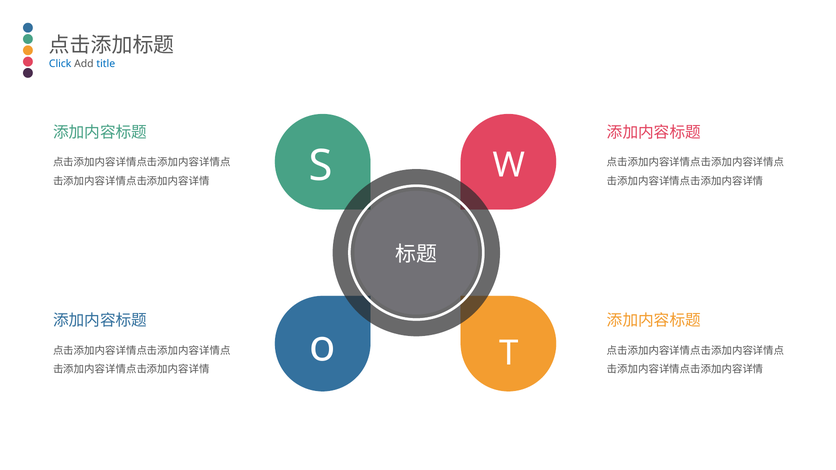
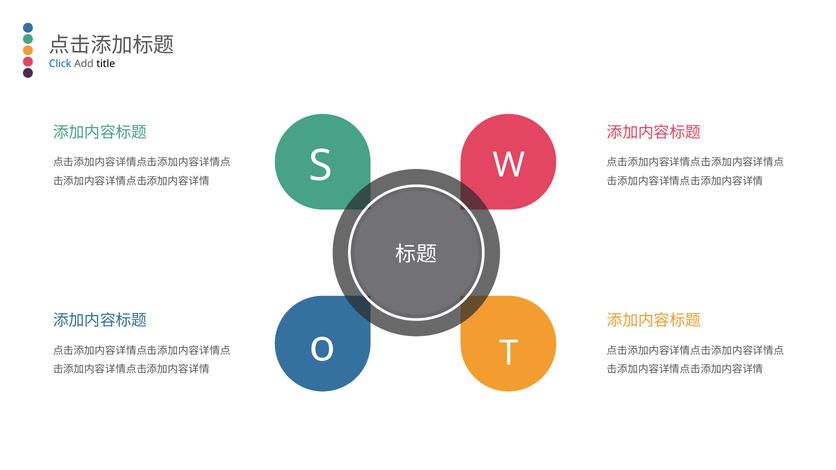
title colour: blue -> black (106, 64)
